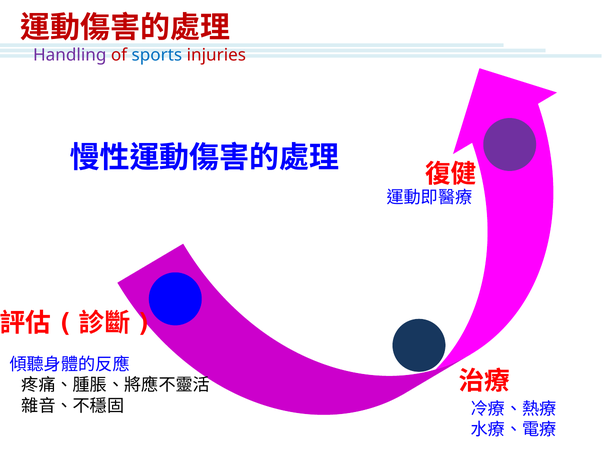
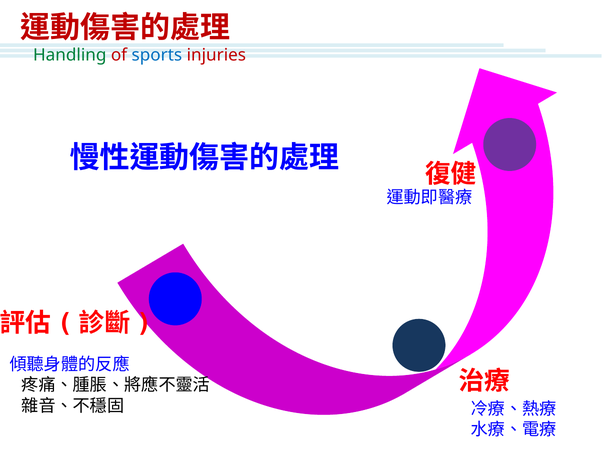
Handling colour: purple -> green (70, 55)
